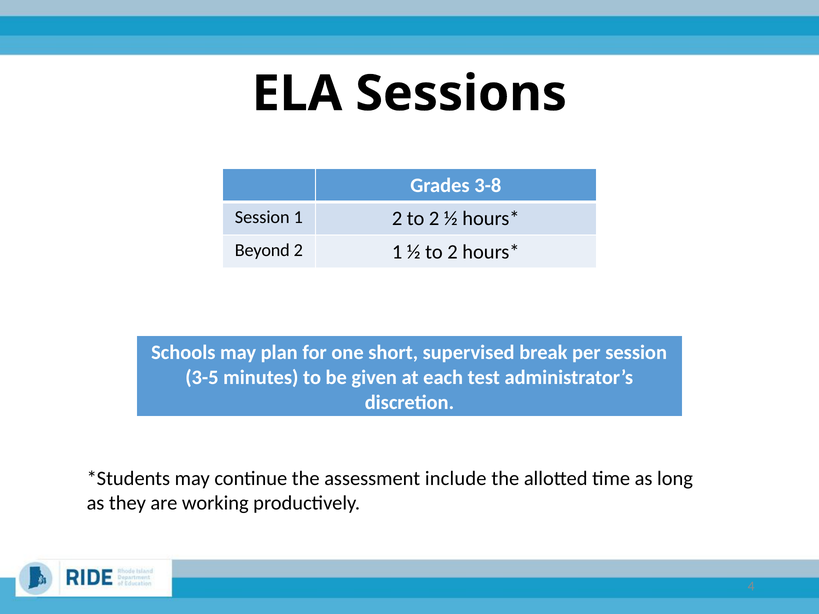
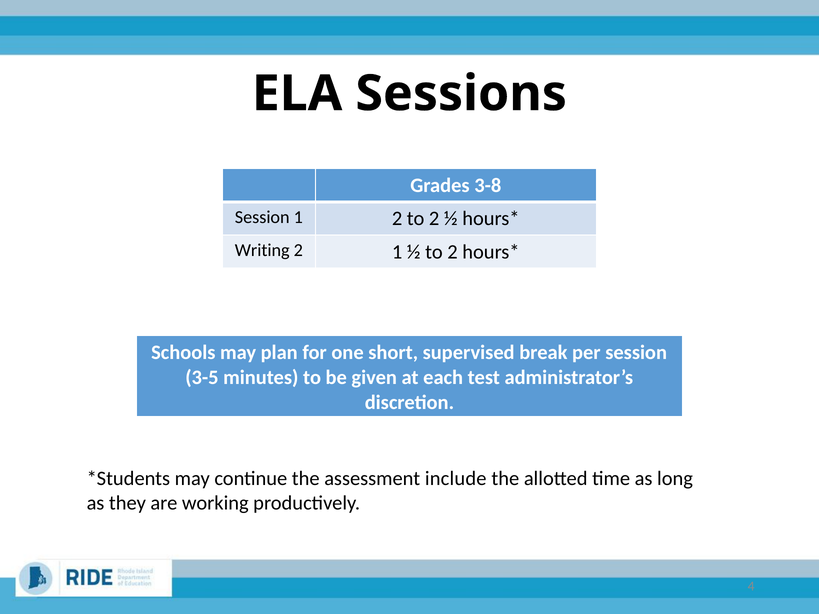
Beyond: Beyond -> Writing (262, 251)
